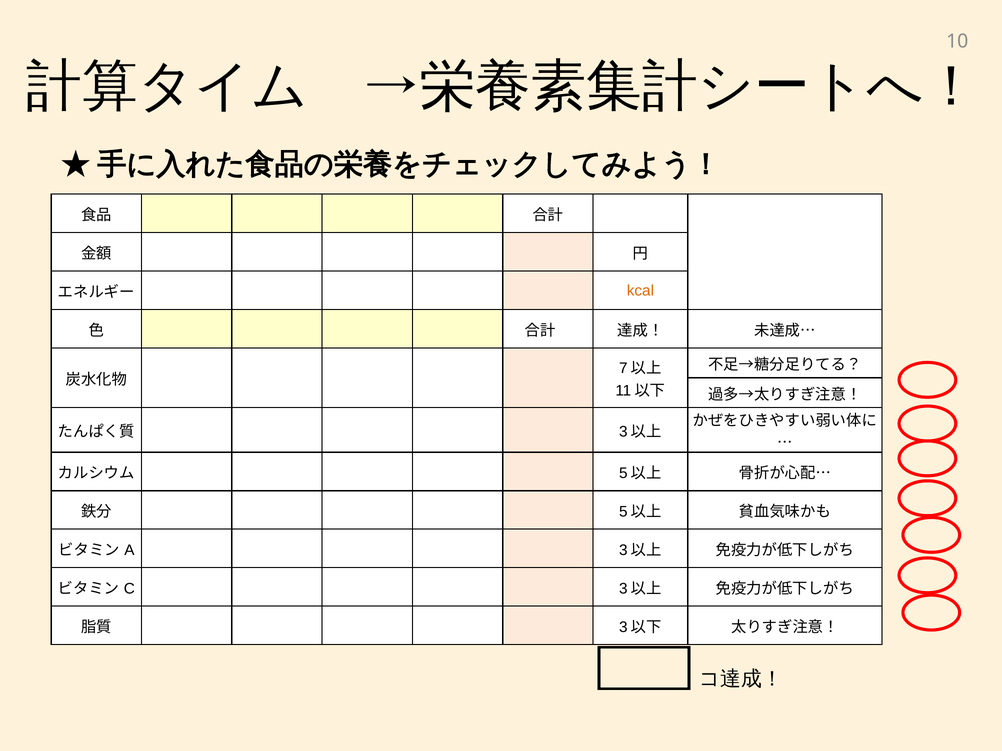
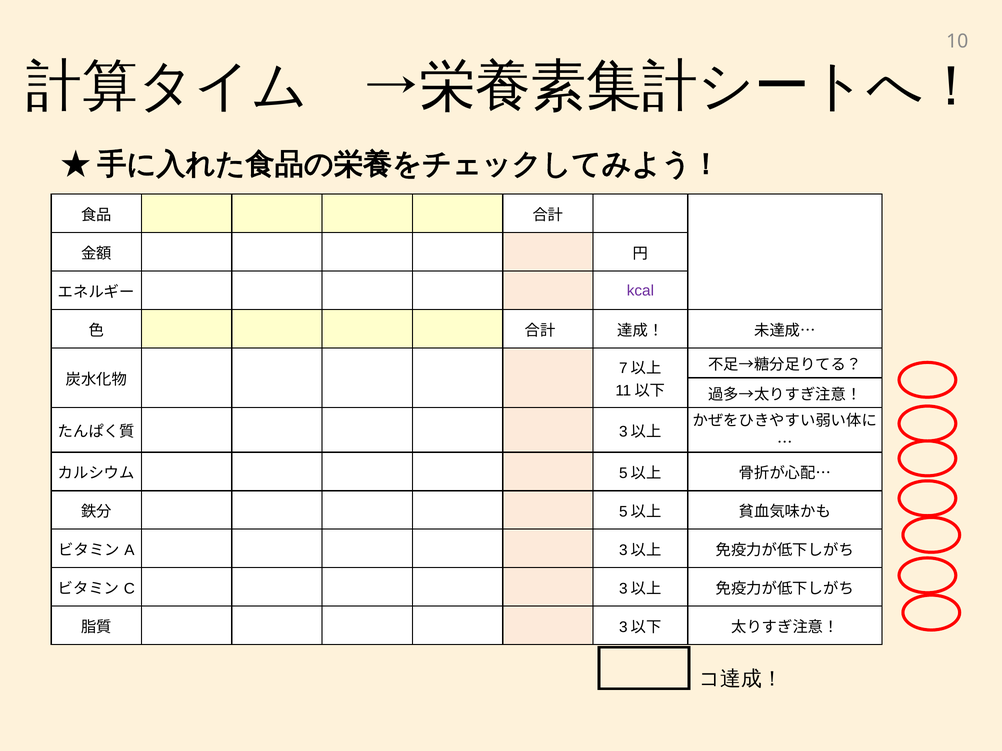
kcal colour: orange -> purple (640, 291)
